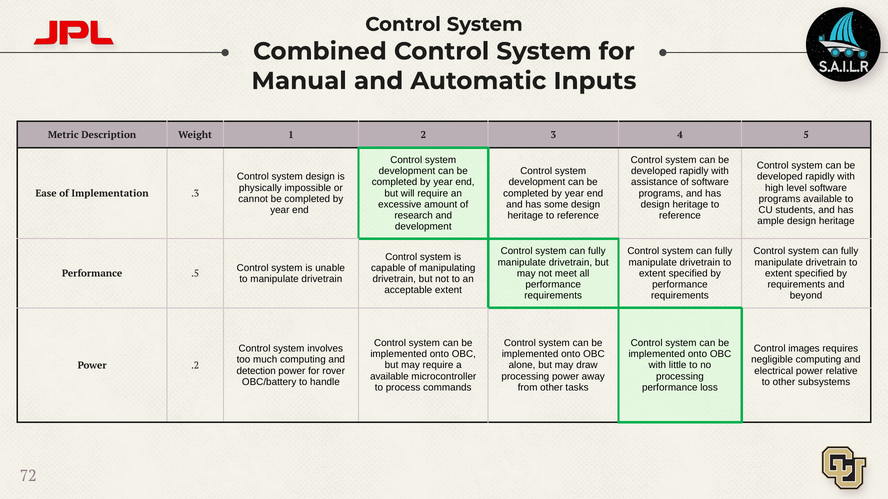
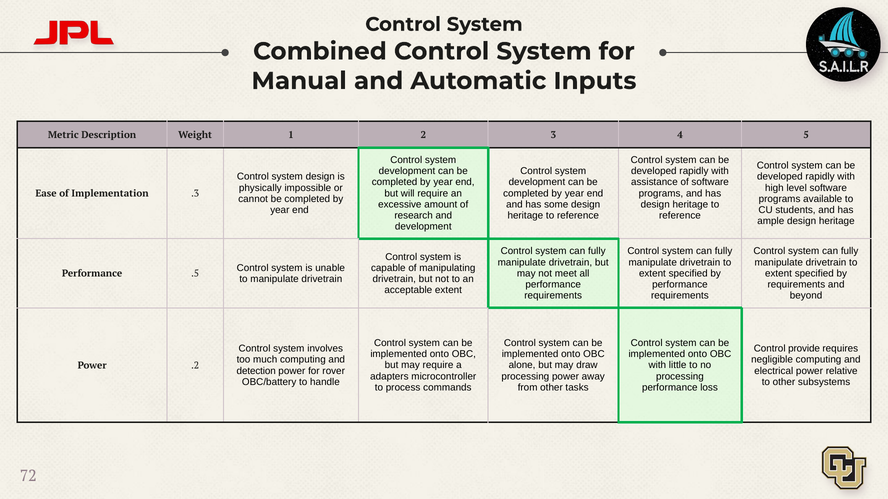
images: images -> provide (804, 349)
available: available -> adapters (389, 377)
